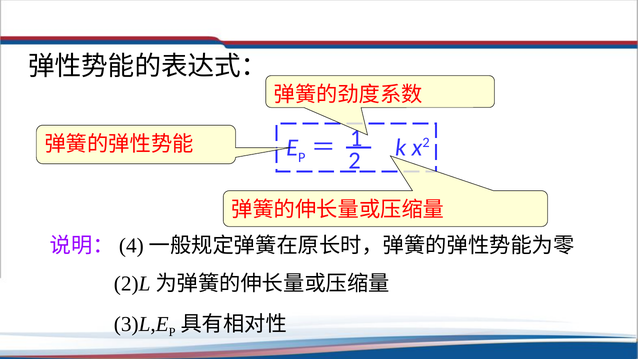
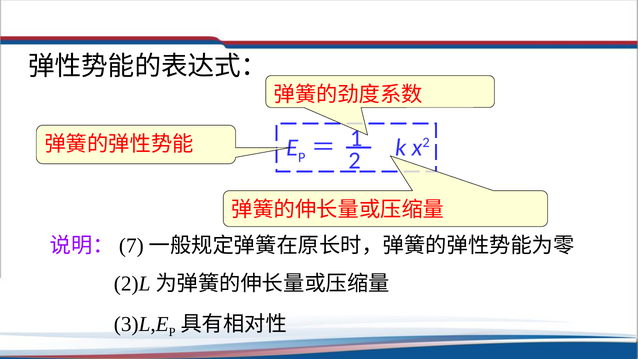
4: 4 -> 7 (131, 246)
